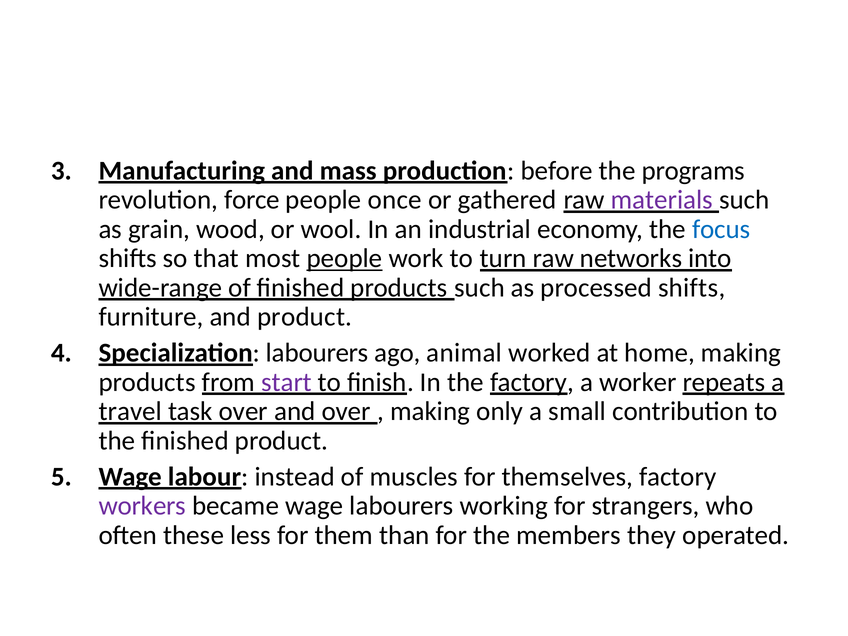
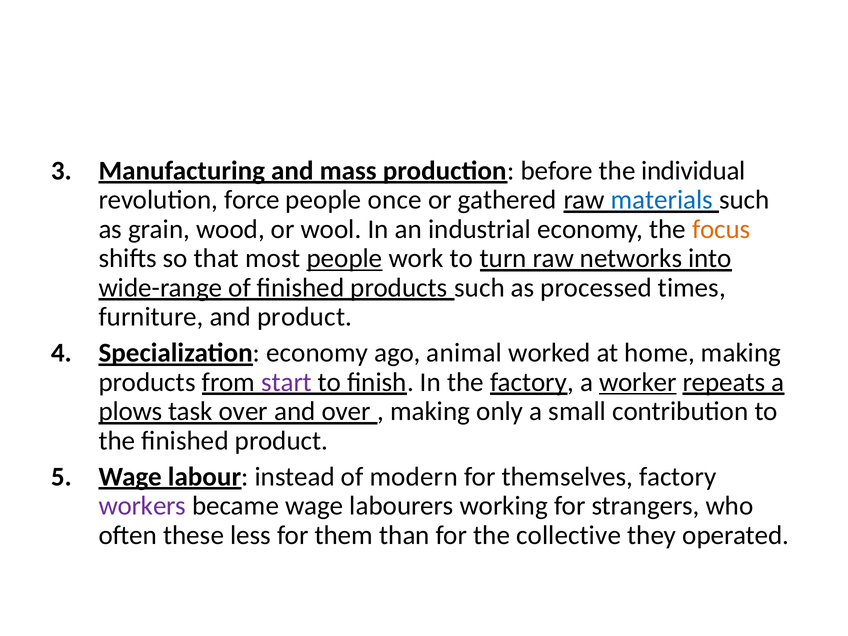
programs: programs -> individual (693, 171)
materials colour: purple -> blue (662, 200)
focus colour: blue -> orange (721, 229)
processed shifts: shifts -> times (692, 288)
Specialization labourers: labourers -> economy (317, 353)
worker underline: none -> present (638, 382)
travel: travel -> plows (130, 412)
muscles: muscles -> modern (414, 477)
members: members -> collective (569, 535)
